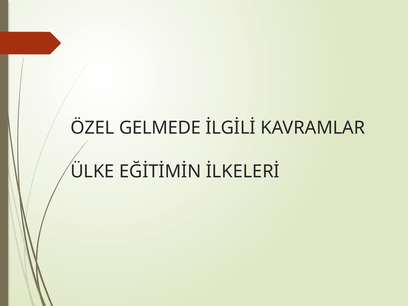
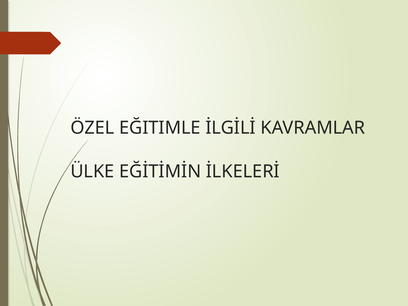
GELMEDE: GELMEDE -> EĞITIMLE (160, 128)
